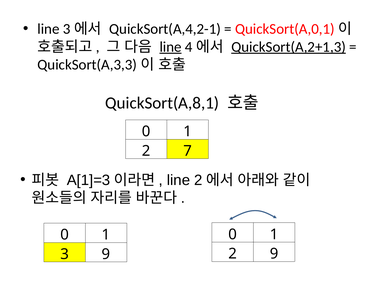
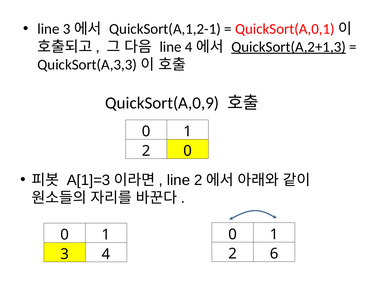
QuickSort(A,4,2-1: QuickSort(A,4,2-1 -> QuickSort(A,1,2-1 (165, 29)
line underline: present -> none (171, 47)
QuickSort(A,8,1: QuickSort(A,8,1 -> QuickSort(A,0,9 (162, 103)
2 7: 7 -> 0 (188, 151)
2 9: 9 -> 6 (274, 254)
3 9: 9 -> 4 (106, 254)
